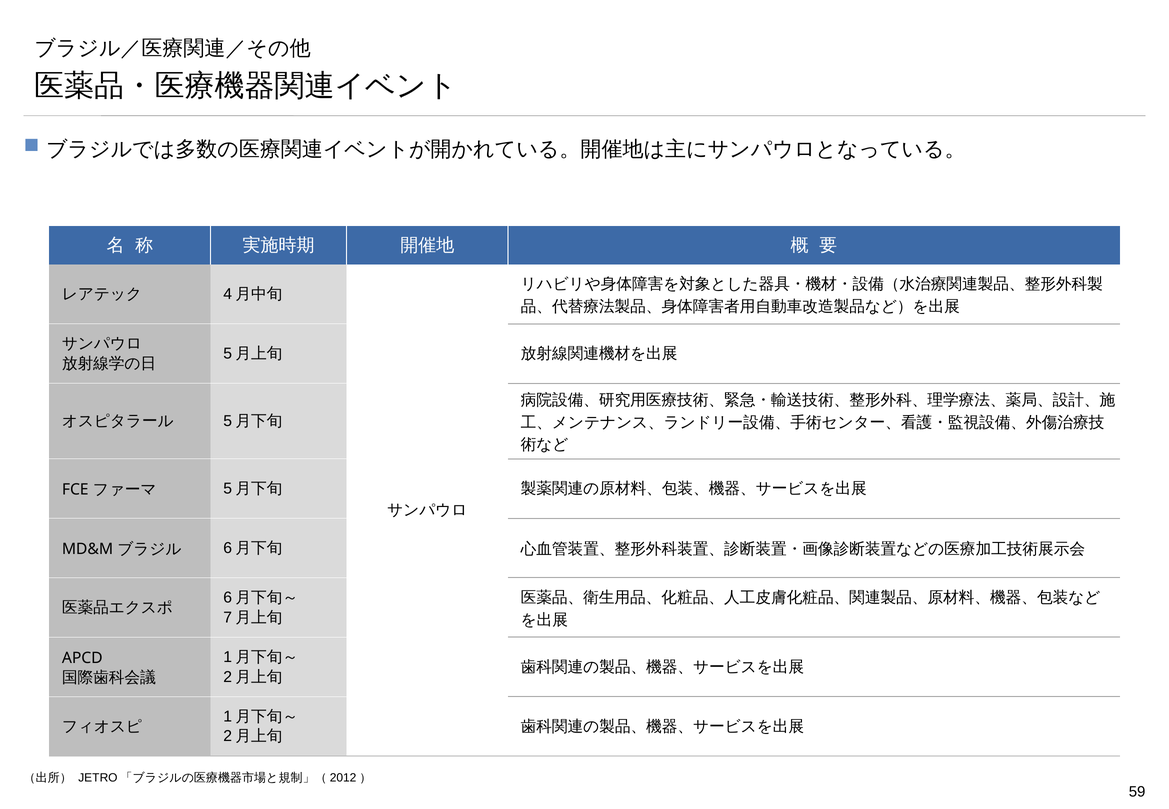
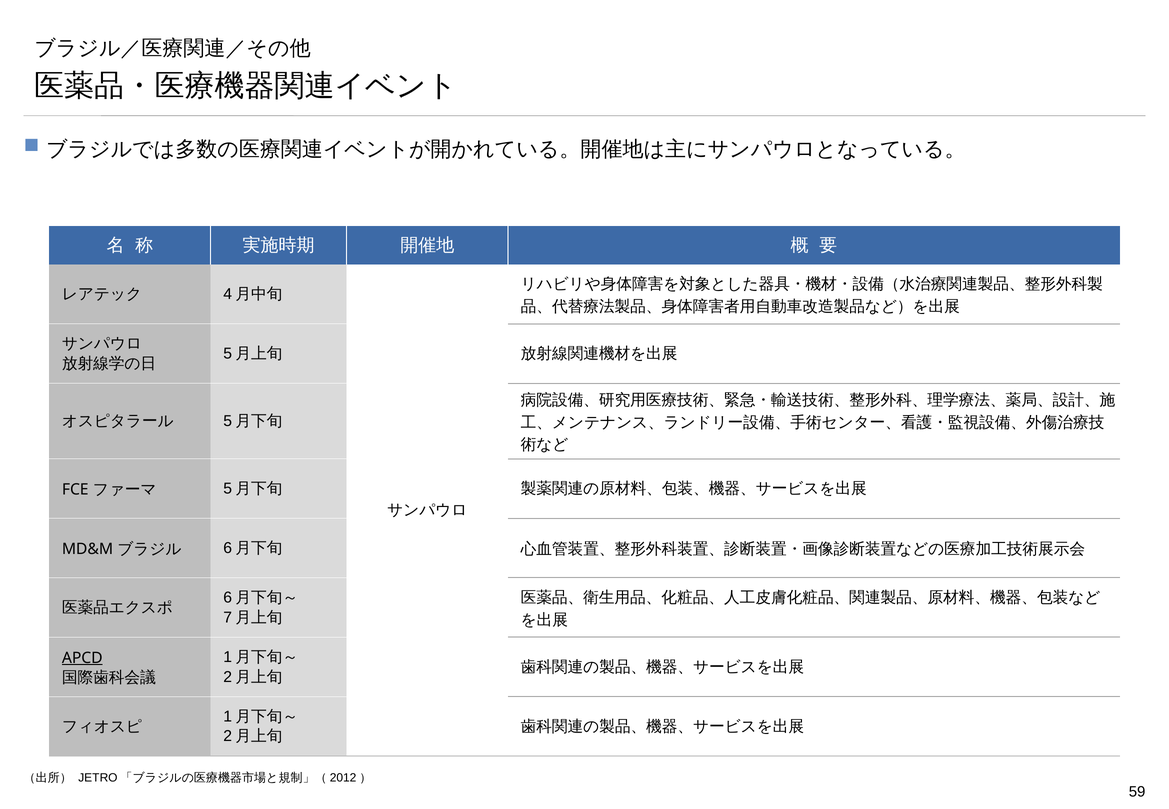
APCD underline: none -> present (82, 658)
